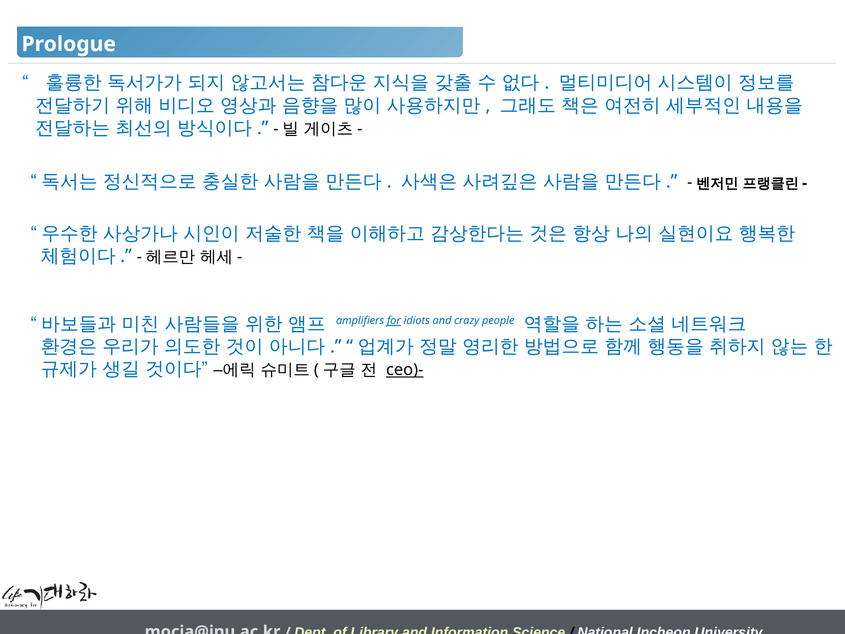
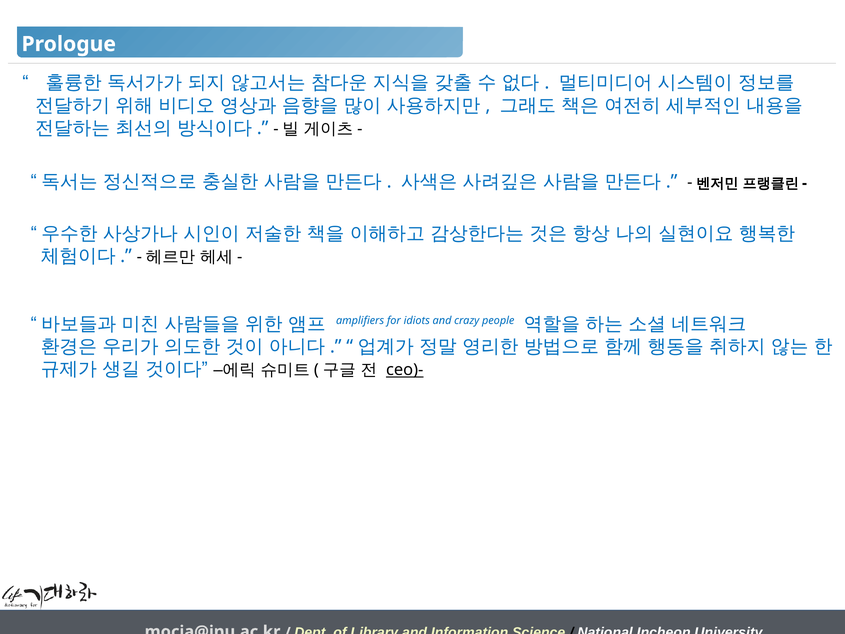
for underline: present -> none (394, 321)
